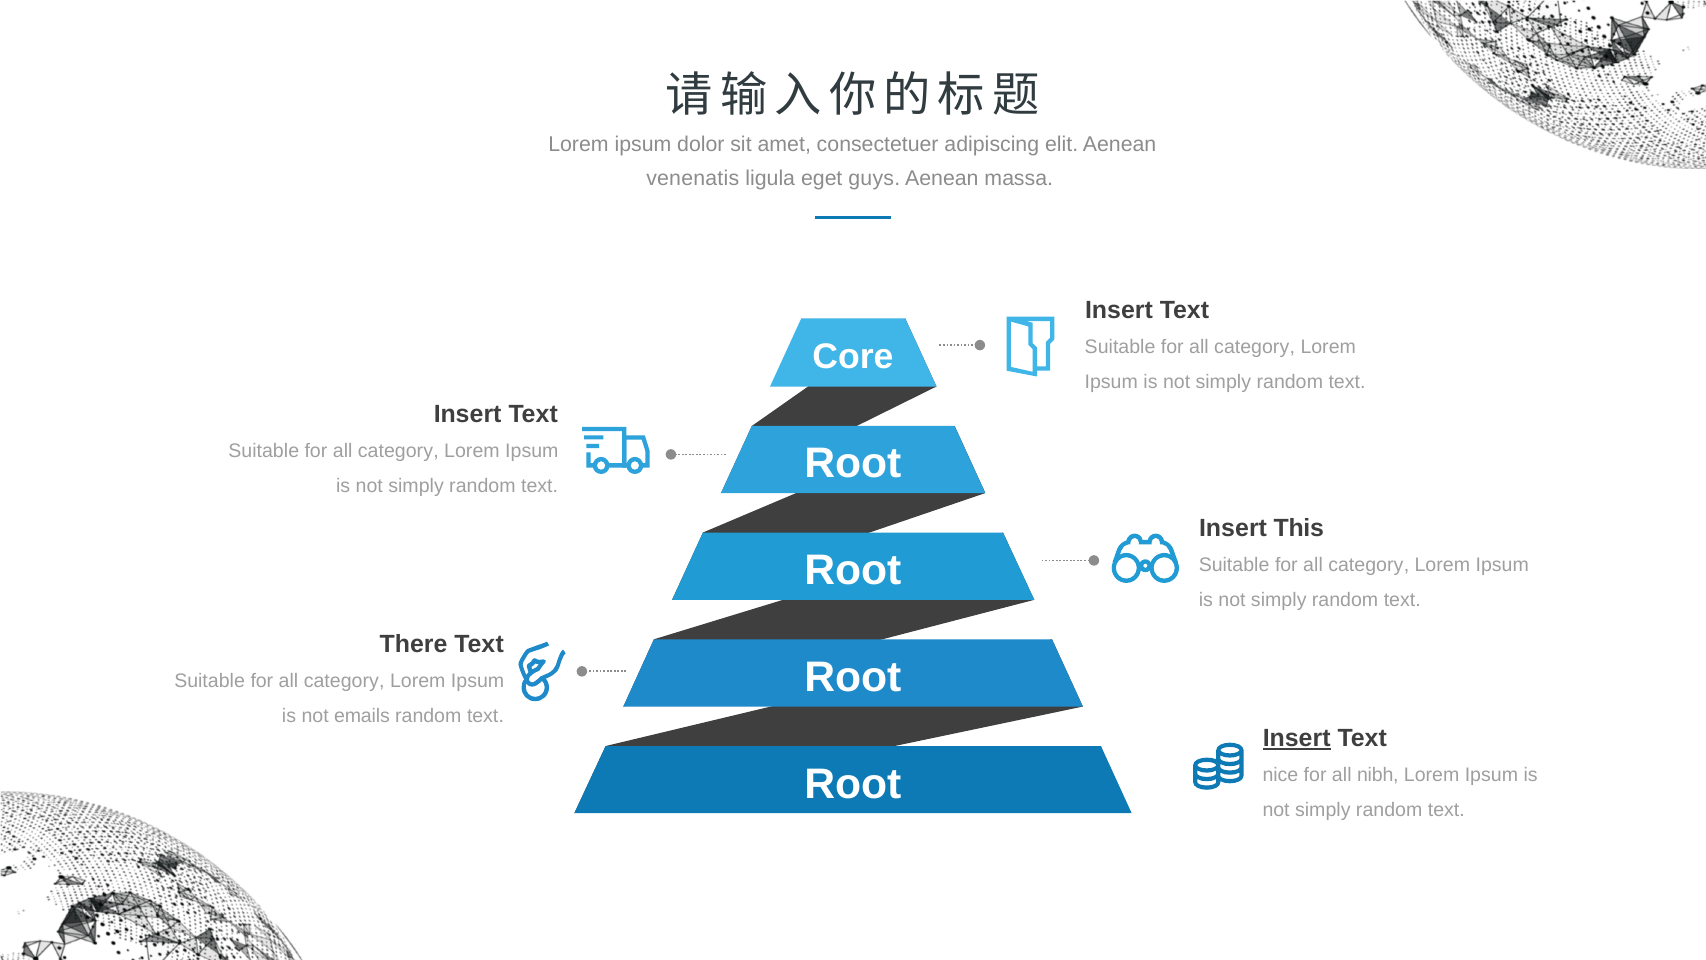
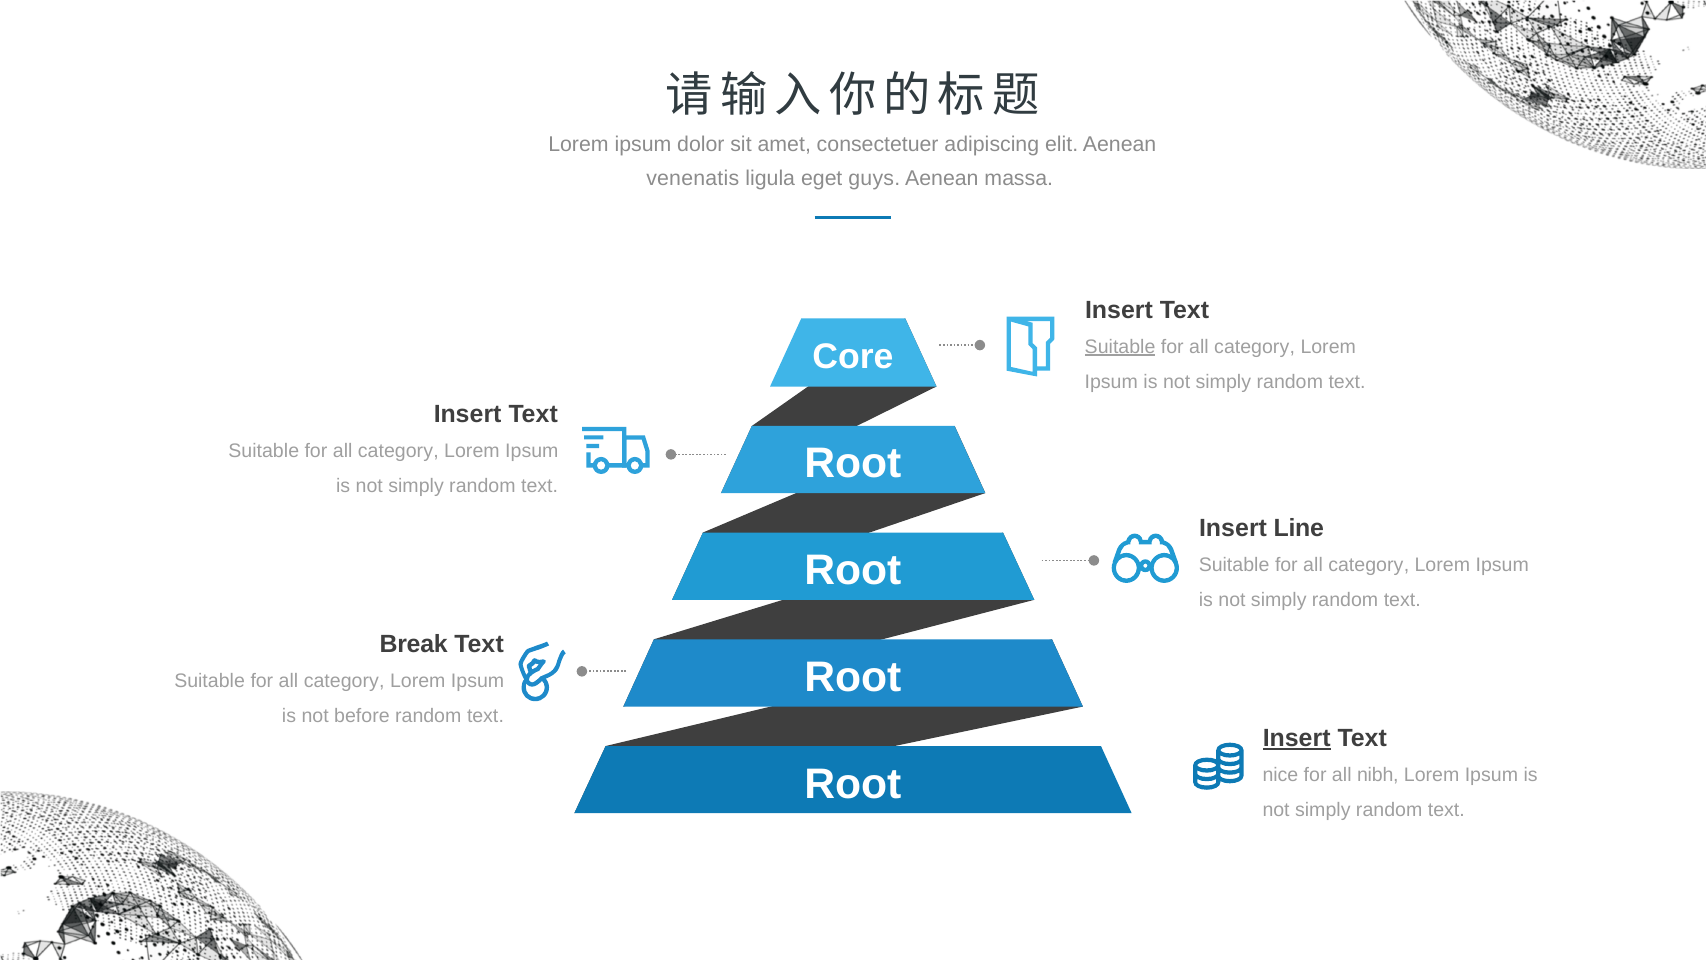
Suitable underline: none -> present (1120, 347)
This: This -> Line (1299, 528)
There: There -> Break (414, 644)
emails: emails -> before (362, 716)
